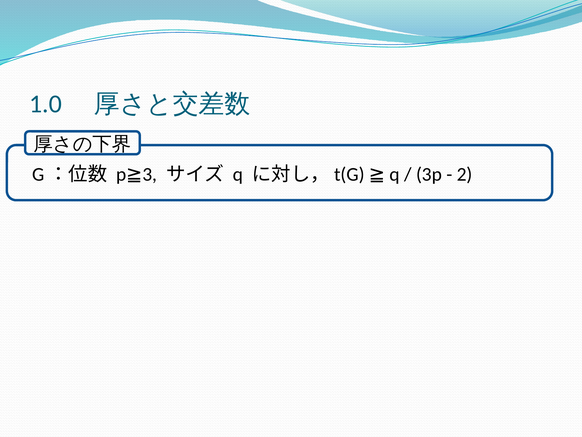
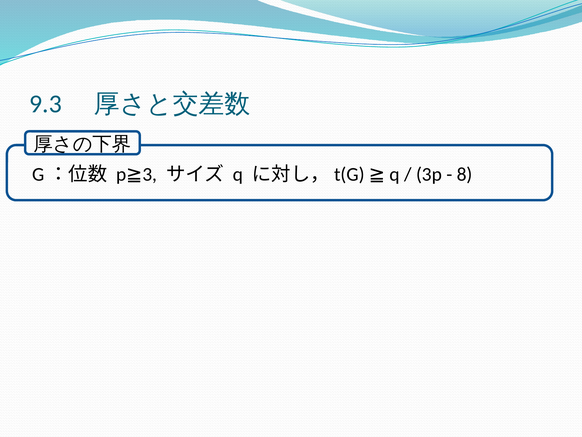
1.0: 1.0 -> 9.3 (45, 104)
2: 2 -> 8 (465, 174)
